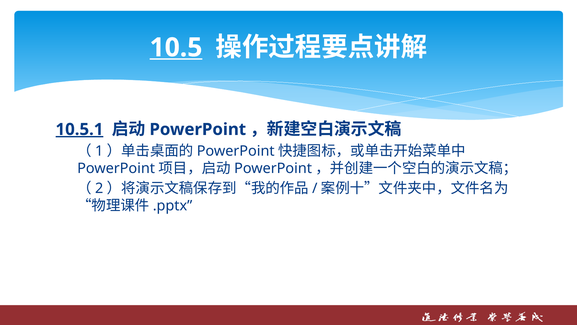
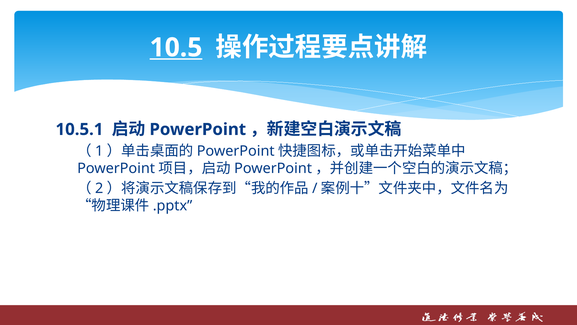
10.5.1 underline: present -> none (79, 129)
